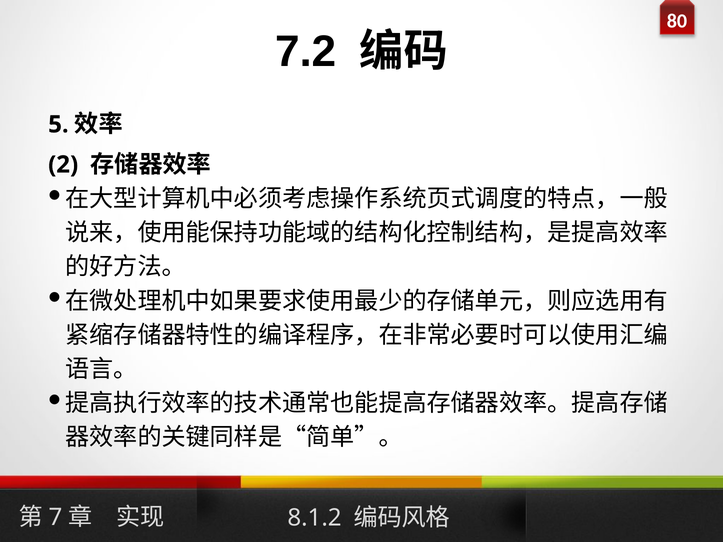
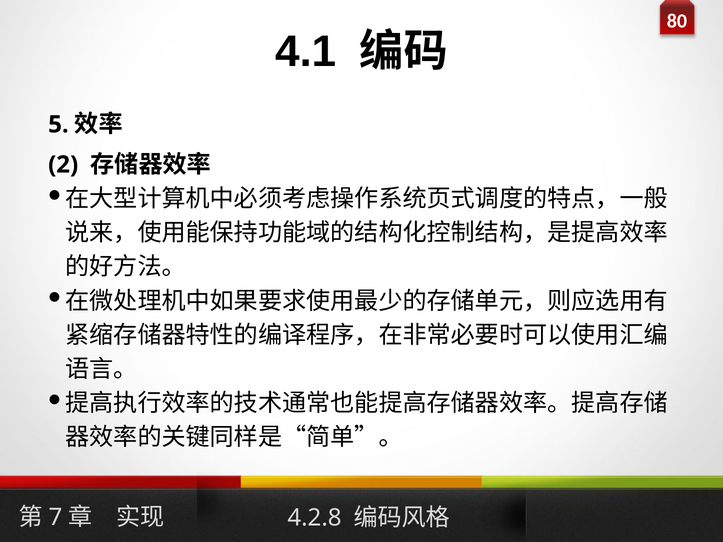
7.2: 7.2 -> 4.1 (306, 52)
8.1.2: 8.1.2 -> 4.2.8 (315, 518)
